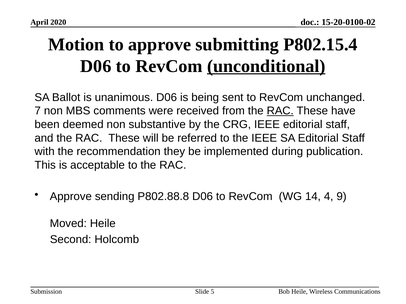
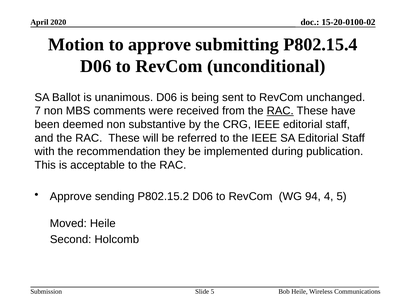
unconditional underline: present -> none (266, 66)
P802.88.8: P802.88.8 -> P802.15.2 (163, 197)
14: 14 -> 94 (313, 197)
4 9: 9 -> 5 (342, 197)
